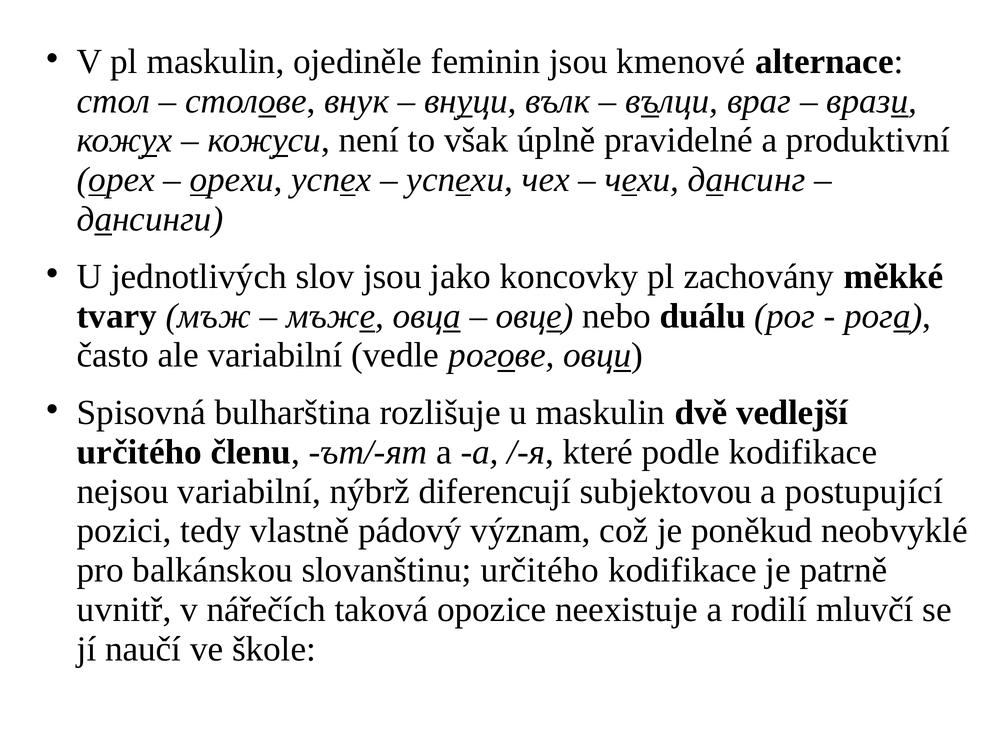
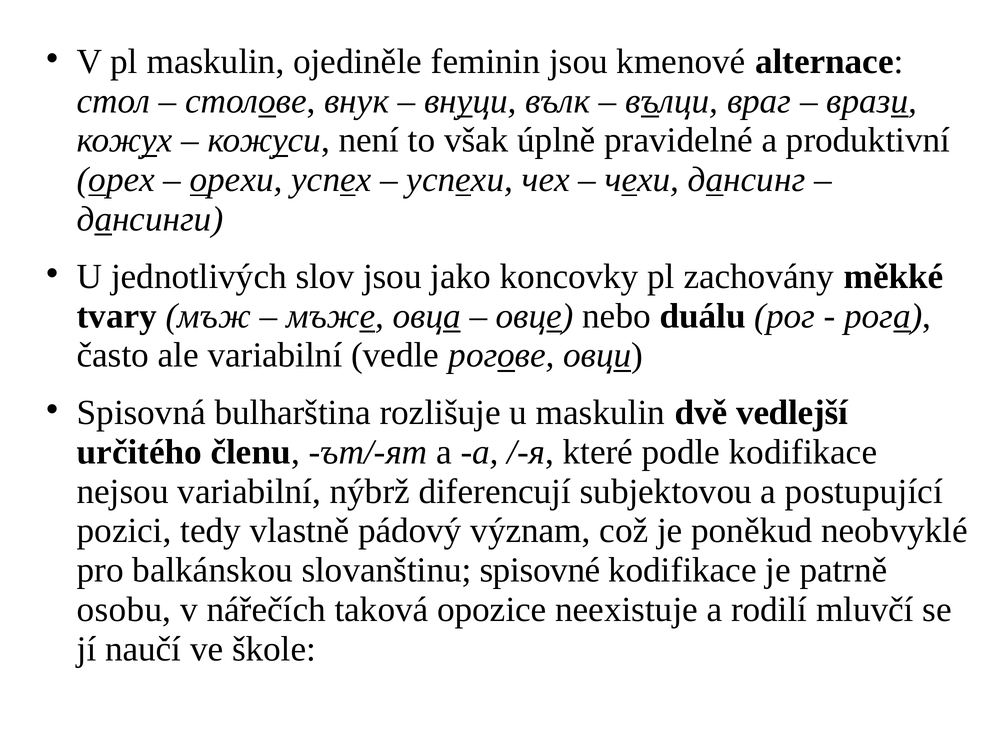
slovanštinu určitého: určitého -> spisovné (540, 570)
uvnitř: uvnitř -> osobu (124, 610)
